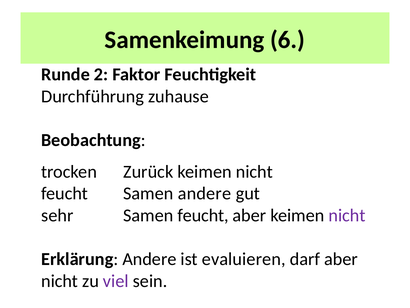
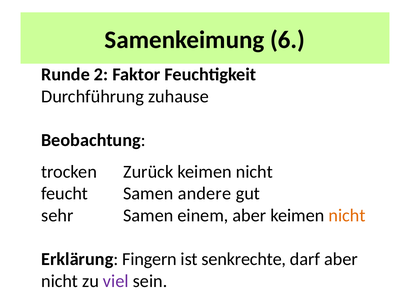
Samen feucht: feucht -> einem (203, 215)
nicht colour: purple -> orange (347, 215)
Erklärung Andere: Andere -> Fingern (149, 259)
evaluieren: evaluieren -> senkrechte (244, 259)
